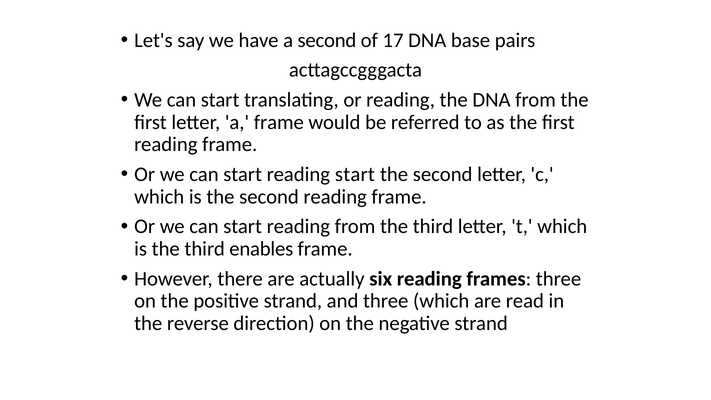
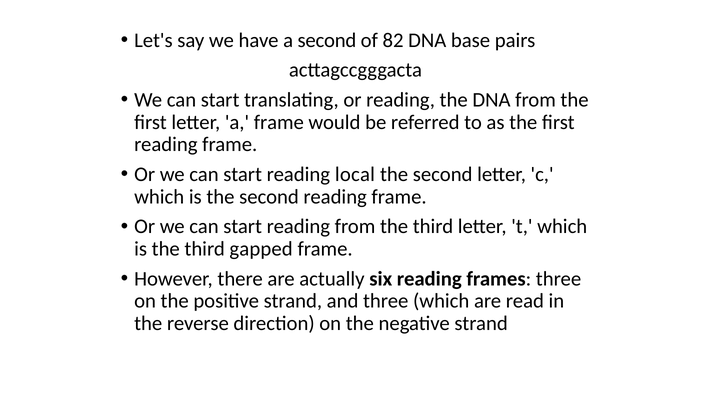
17: 17 -> 82 (393, 40)
reading start: start -> local (355, 174)
enables: enables -> gapped (261, 249)
